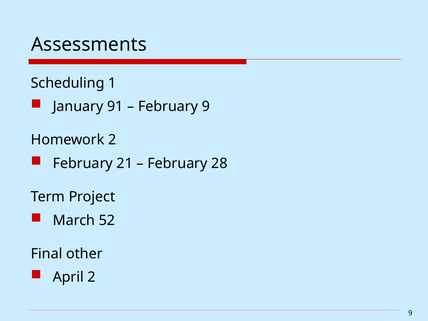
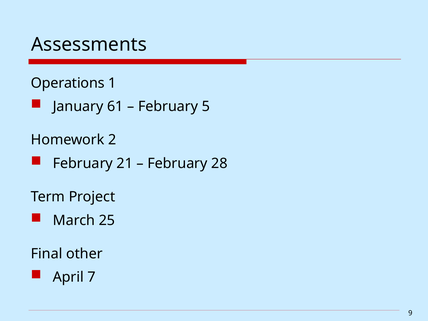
Scheduling: Scheduling -> Operations (68, 83)
91: 91 -> 61 (115, 107)
February 9: 9 -> 5 (206, 107)
52: 52 -> 25 (107, 220)
April 2: 2 -> 7 (92, 277)
